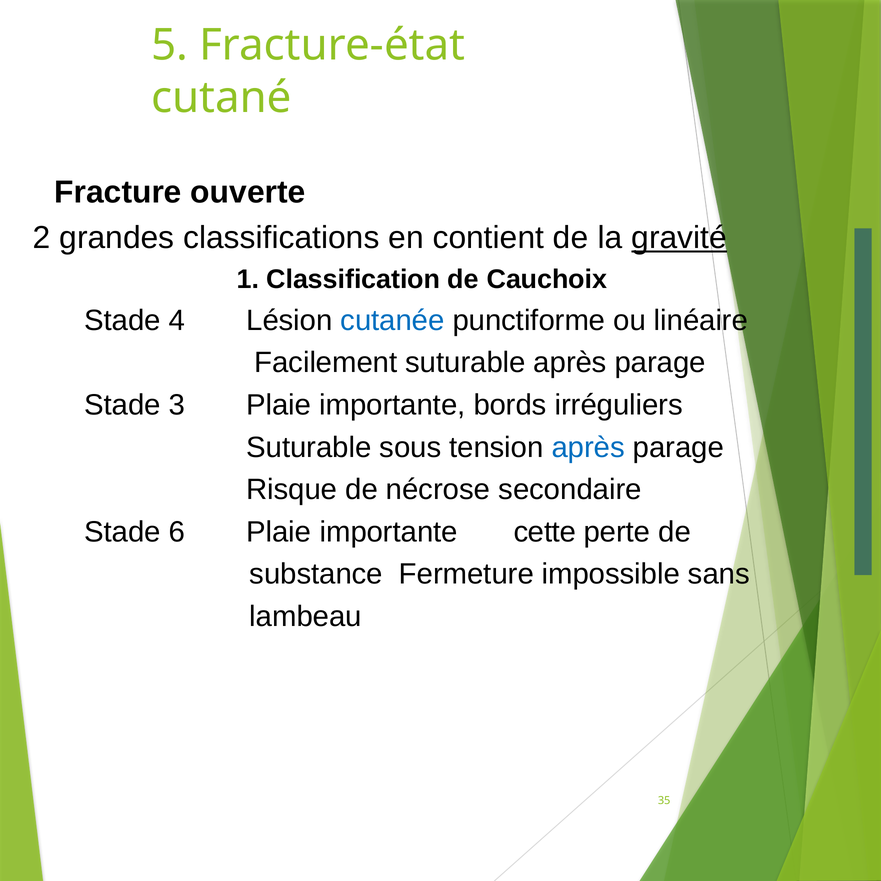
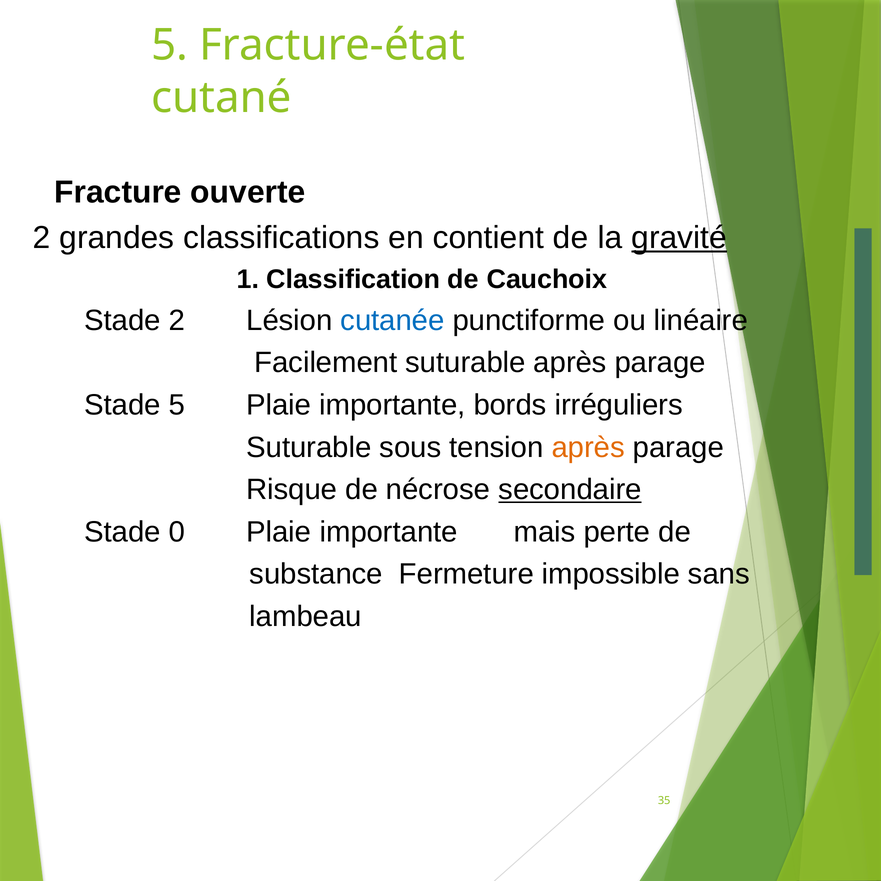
Stade 4: 4 -> 2 (177, 321)
Stade 3: 3 -> 5 (177, 405)
après colour: blue -> orange (588, 447)
secondaire underline: none -> present (570, 490)
6: 6 -> 0 (177, 532)
cette: cette -> mais (545, 532)
